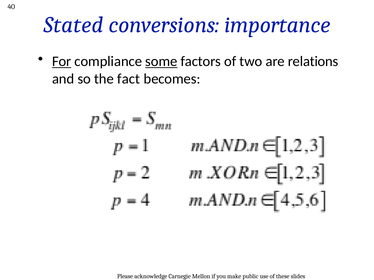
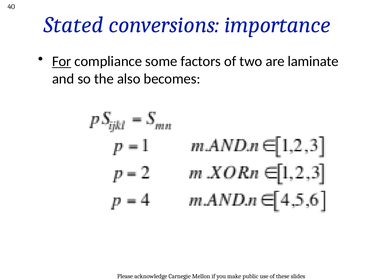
some underline: present -> none (161, 61)
relations: relations -> laminate (313, 61)
fact: fact -> also (129, 79)
